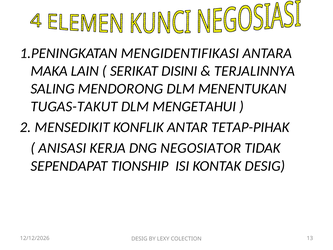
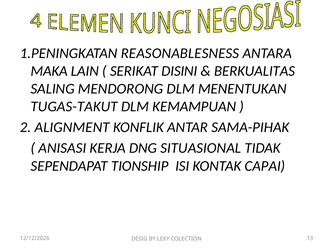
MENGIDENTIFIKASI: MENGIDENTIFIKASI -> REASONABLESNESS (180, 53)
TERJALINNYA: TERJALINNYA -> BERKUALITAS (255, 71)
MENGETAHUI: MENGETAHUI -> KEMAMPUAN (194, 106)
MENSEDIKIT: MENSEDIKIT -> ALIGNMENT (72, 127)
TETAP-PIHAK: TETAP-PIHAK -> SAMA-PIHAK (250, 127)
NEGOSIATOR: NEGOSIATOR -> SITUASIONAL (201, 148)
KONTAK DESIG: DESIG -> CAPAI (265, 166)
